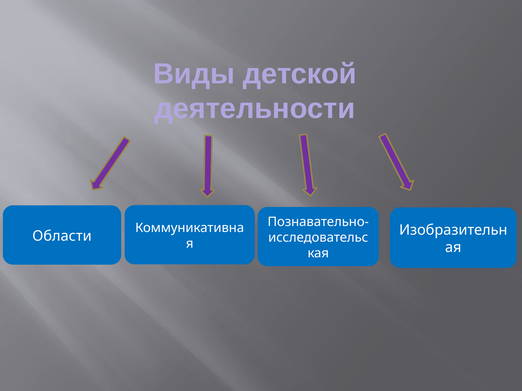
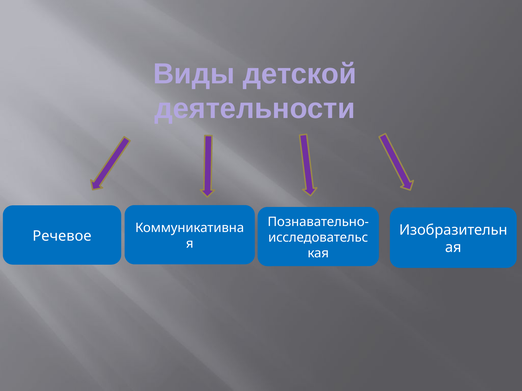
Области: Области -> Речевое (62, 236)
